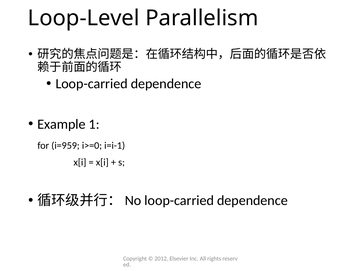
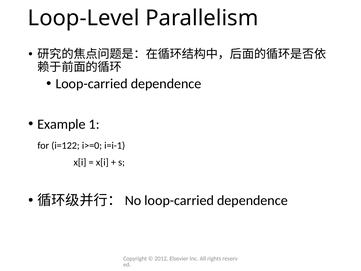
i=959: i=959 -> i=122 (65, 146)
